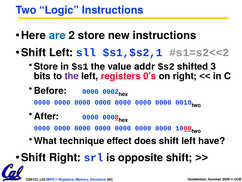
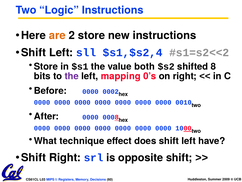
are colour: blue -> orange (57, 35)
$s1,$s2,1: $s1,$s2,1 -> $s1,$s2,4 (133, 52)
addr: addr -> both (145, 66)
3: 3 -> 8 (213, 66)
left registers: registers -> mapping (121, 76)
